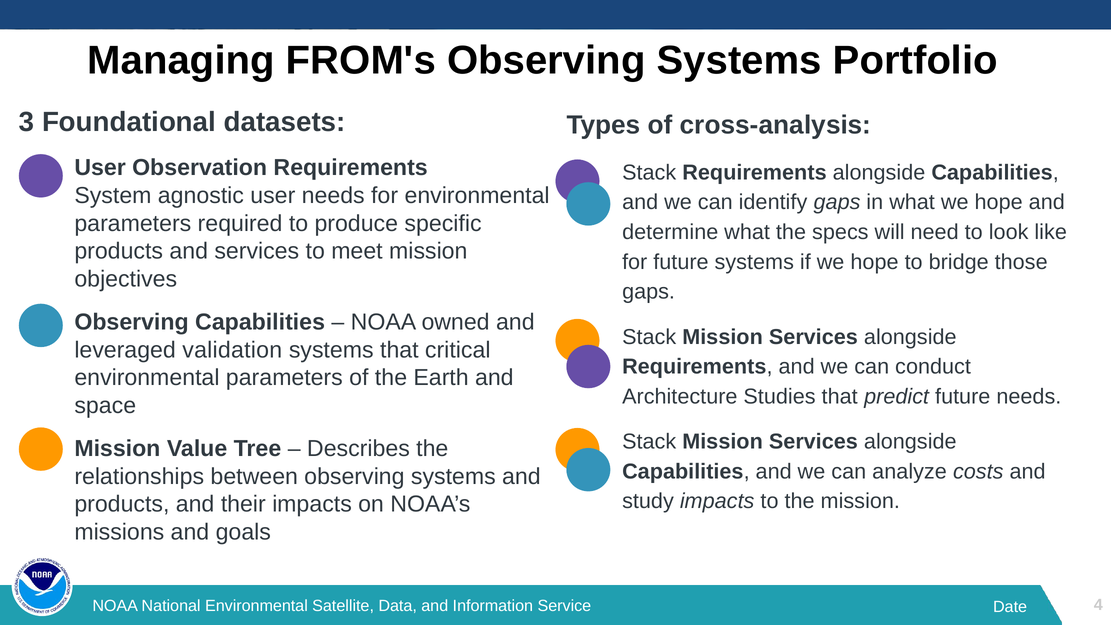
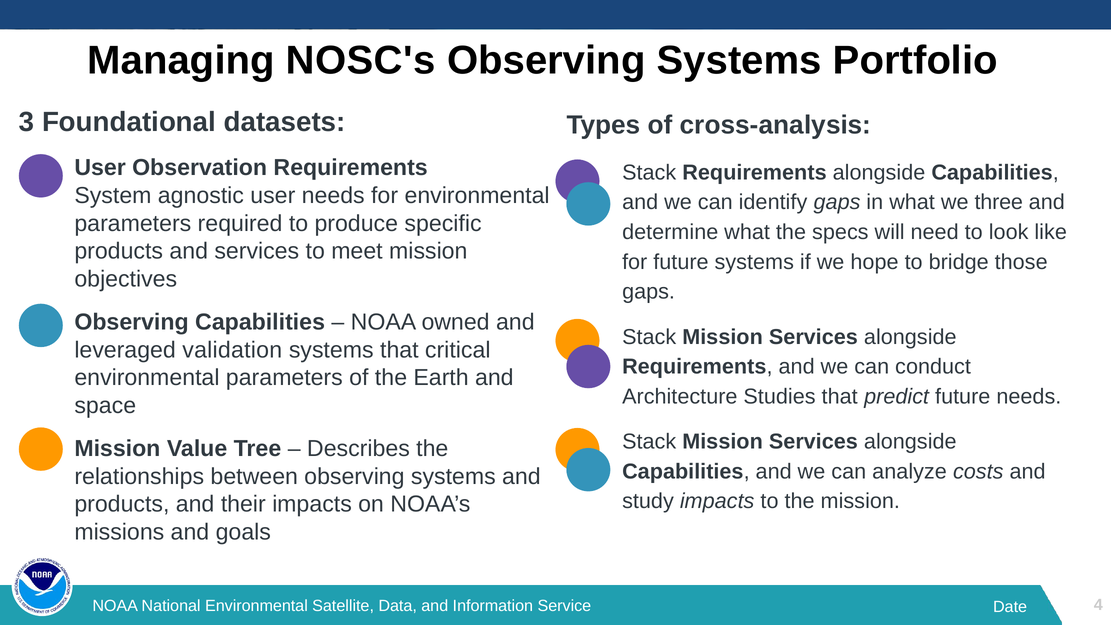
FROM's: FROM's -> NOSC's (361, 60)
what we hope: hope -> three (999, 202)
